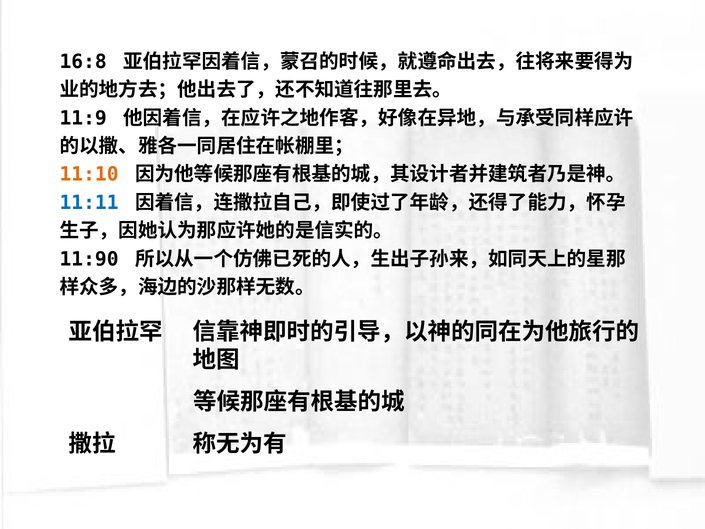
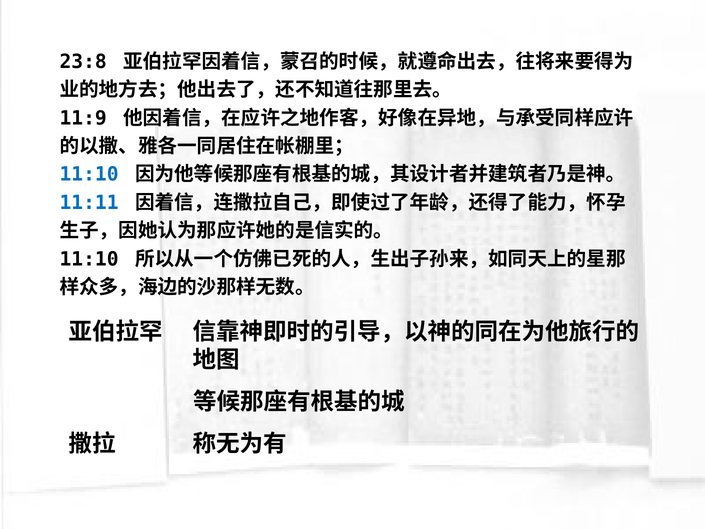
16:8: 16:8 -> 23:8 (83, 62)
11:10 colour: orange -> blue (89, 174)
11:90: 11:90 -> 11:10 (89, 259)
